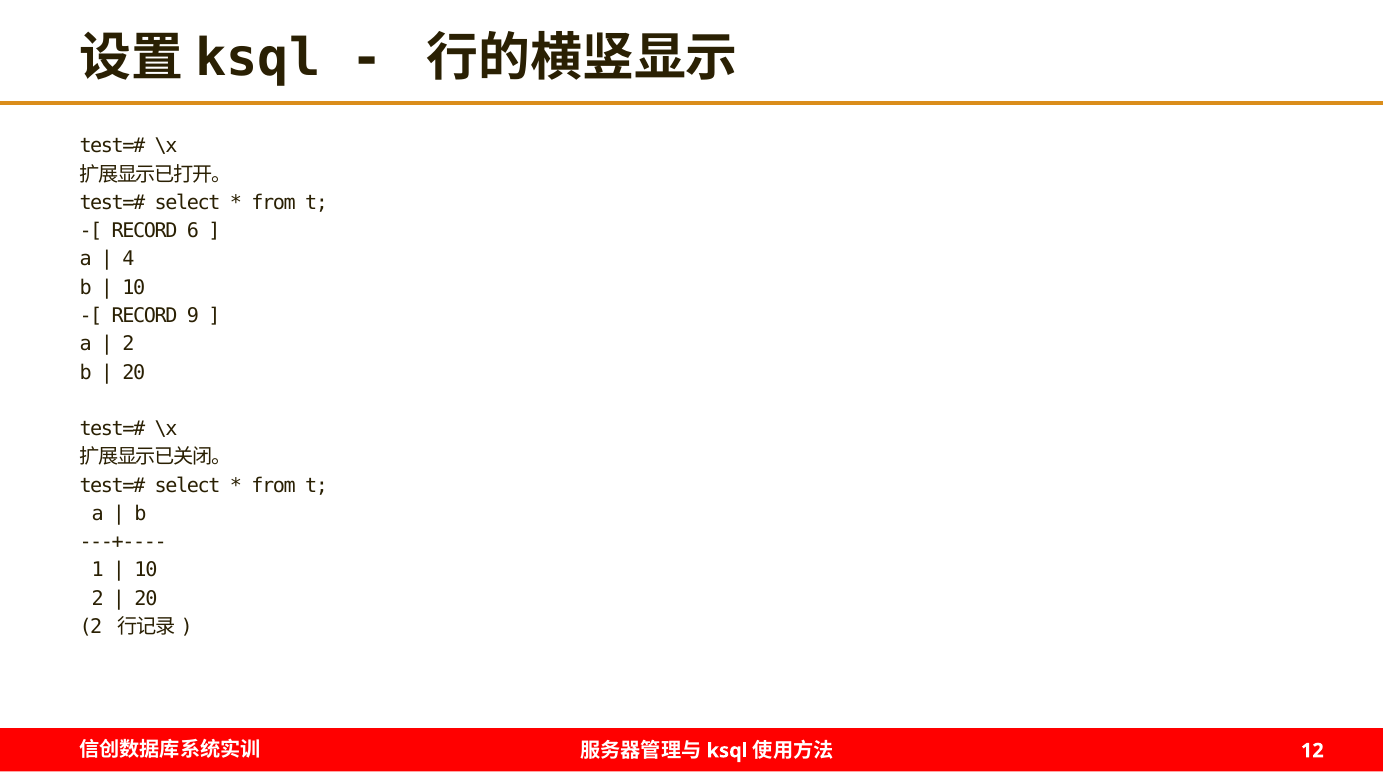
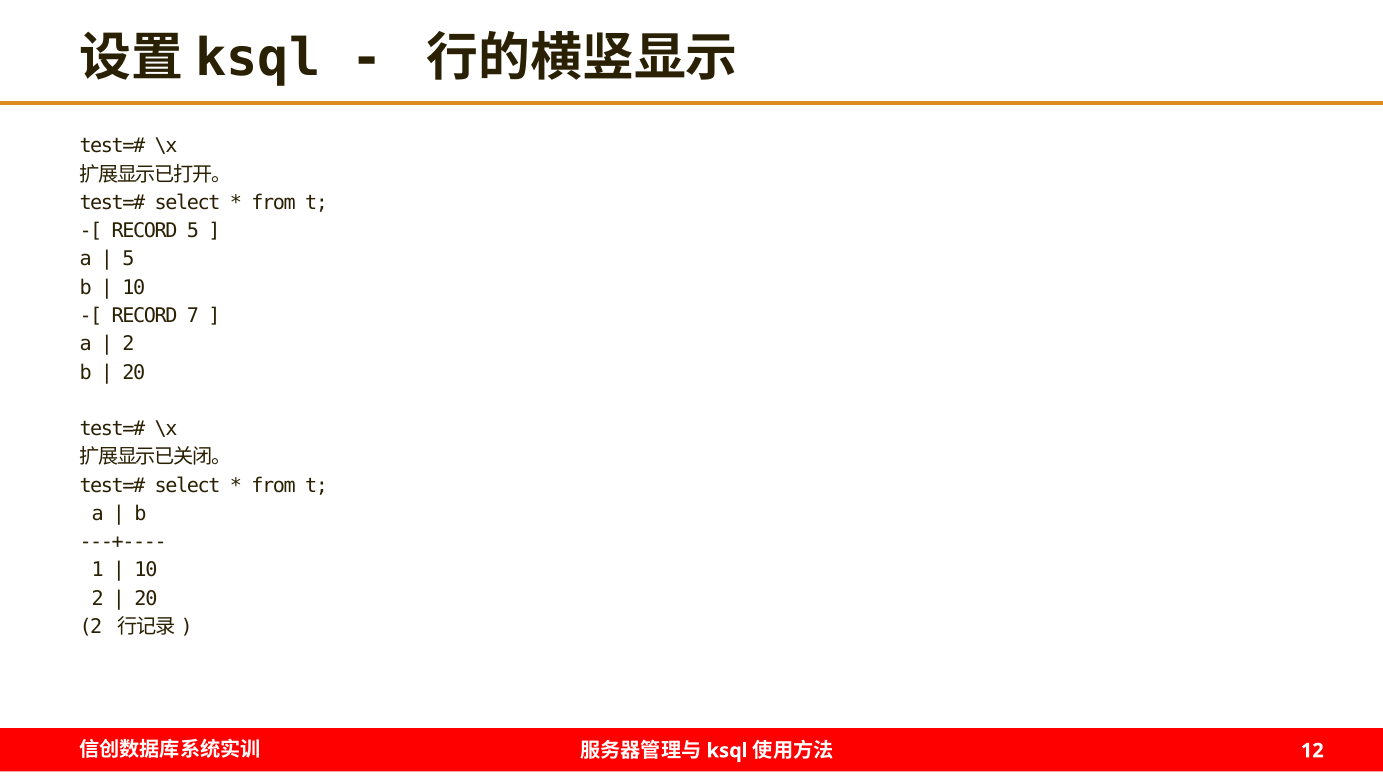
RECORD 6: 6 -> 5 (193, 231)
4: 4 -> 5 (128, 259)
9: 9 -> 7 (193, 316)
